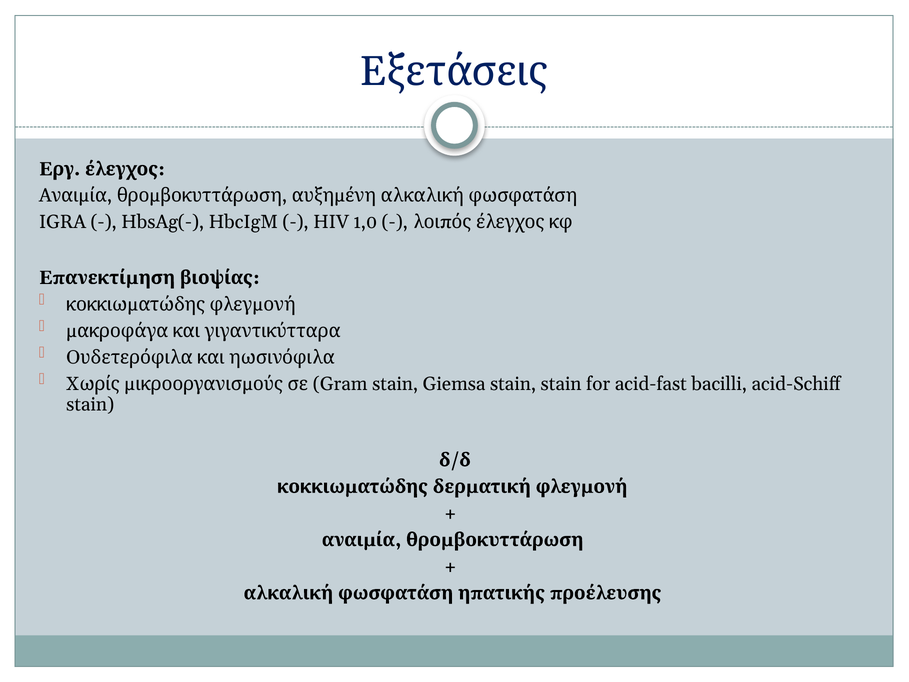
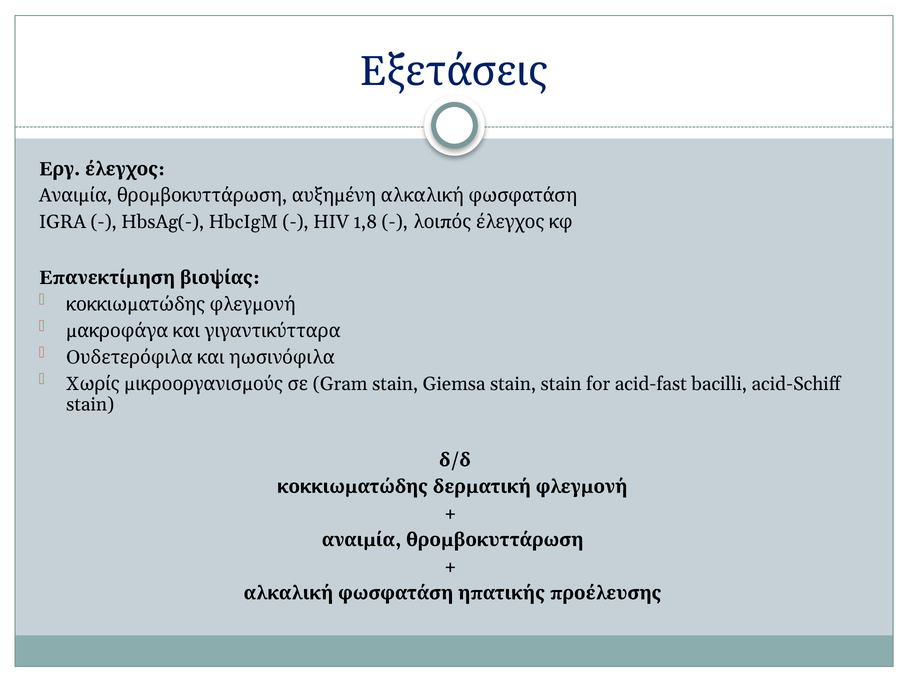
1,0: 1,0 -> 1,8 (365, 222)
